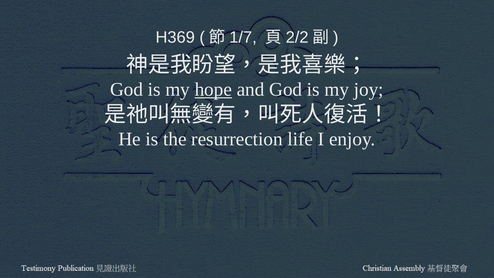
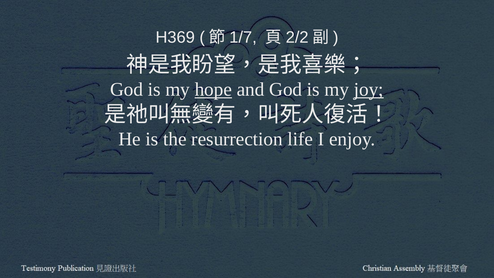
joy underline: none -> present (369, 90)
